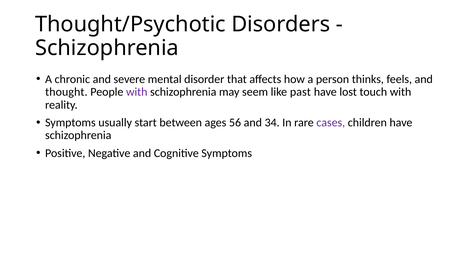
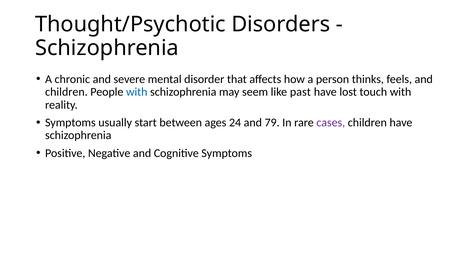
thought: thought -> children (66, 92)
with colour: purple -> blue (137, 92)
56: 56 -> 24 (235, 123)
34: 34 -> 79 (272, 123)
